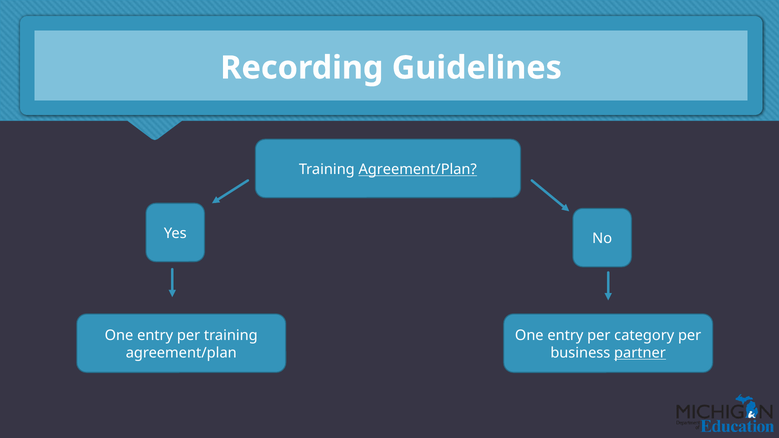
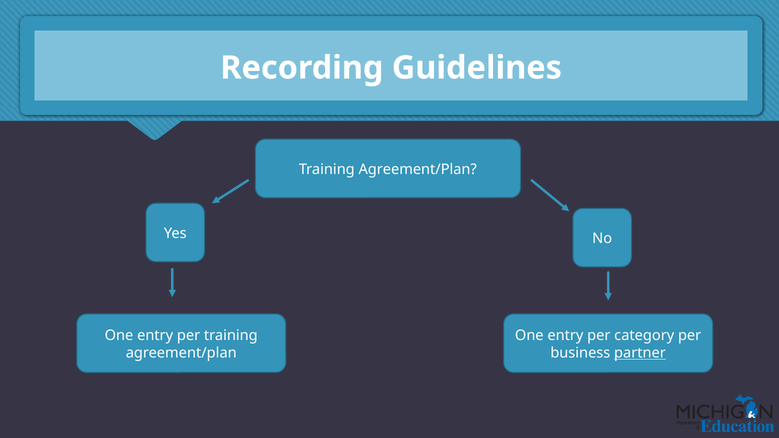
Agreement/Plan underline: present -> none (418, 170)
